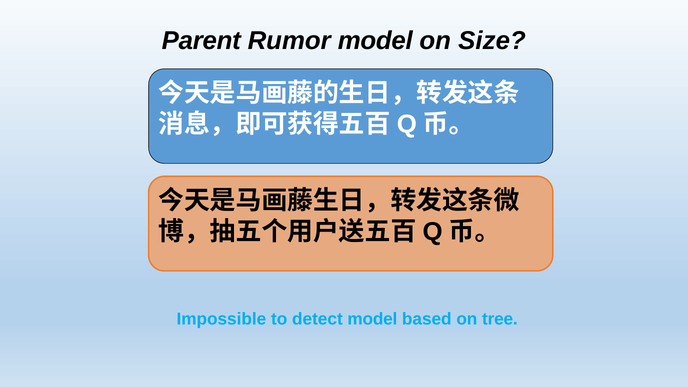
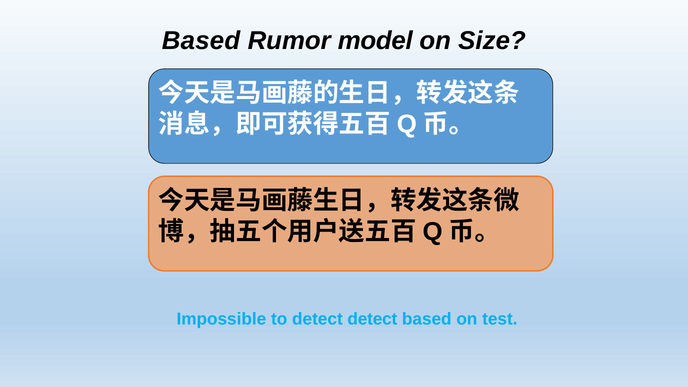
Parent: Parent -> Based (201, 41)
detect model: model -> detect (372, 319)
tree: tree -> test (500, 319)
